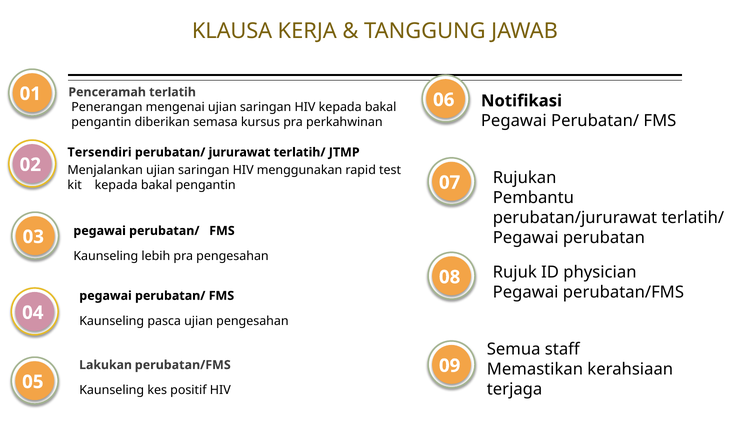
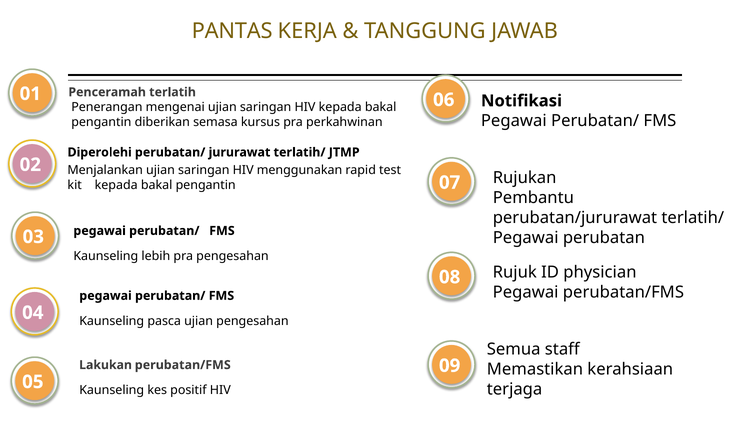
KLAUSA: KLAUSA -> PANTAS (232, 31)
Tersendiri: Tersendiri -> Diperolehi (100, 152)
